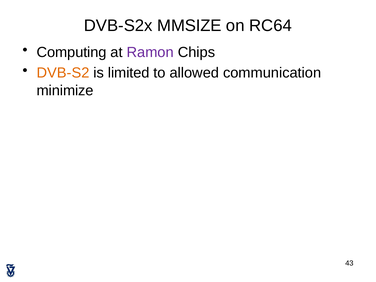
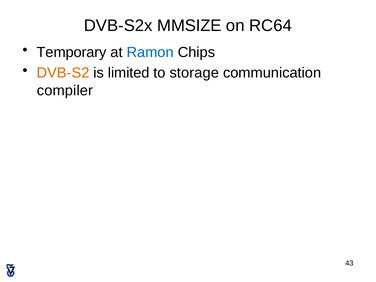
Computing: Computing -> Temporary (72, 52)
Ramon colour: purple -> blue (150, 52)
allowed: allowed -> storage (194, 73)
minimize: minimize -> compiler (65, 90)
